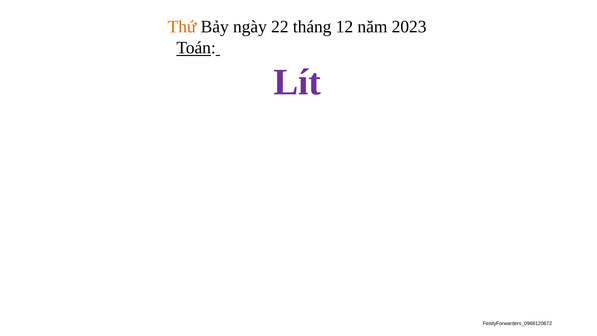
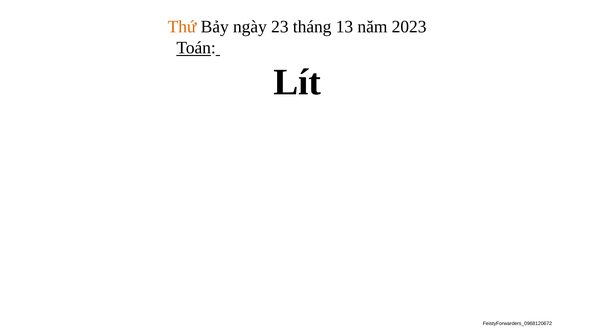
22: 22 -> 23 (280, 27)
12: 12 -> 13 (344, 27)
Lít colour: purple -> black (297, 82)
